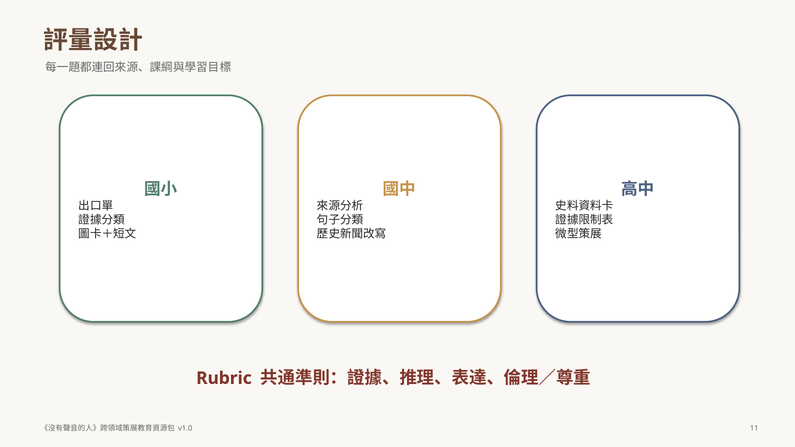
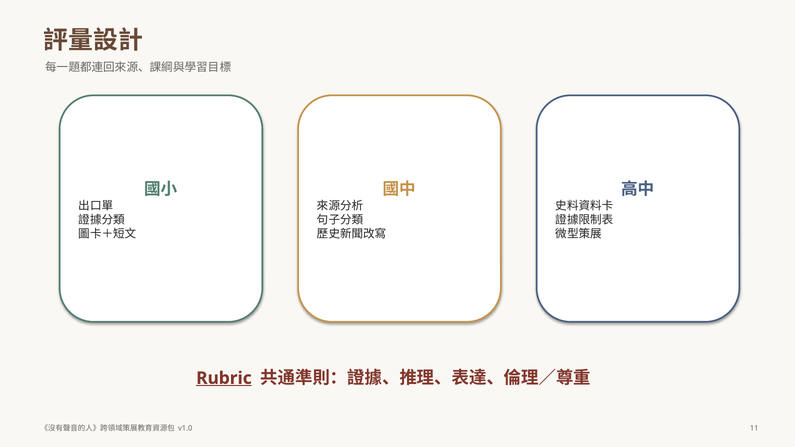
Rubric underline: none -> present (224, 378)
